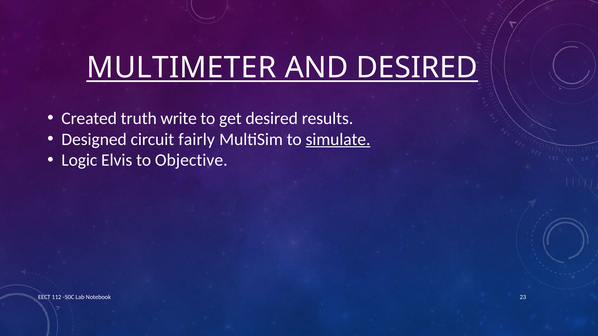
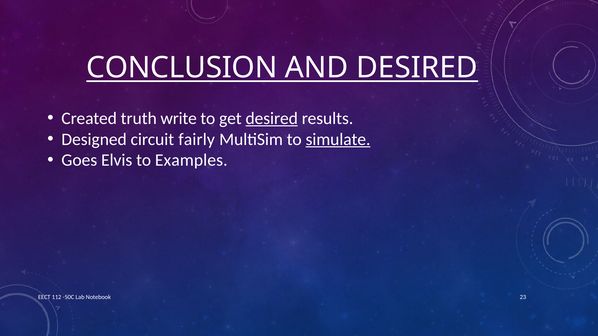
MULTIMETER: MULTIMETER -> CONCLUSION (182, 68)
desired underline: none -> present (272, 119)
Logic: Logic -> Goes (79, 160)
Objective: Objective -> Examples (191, 160)
